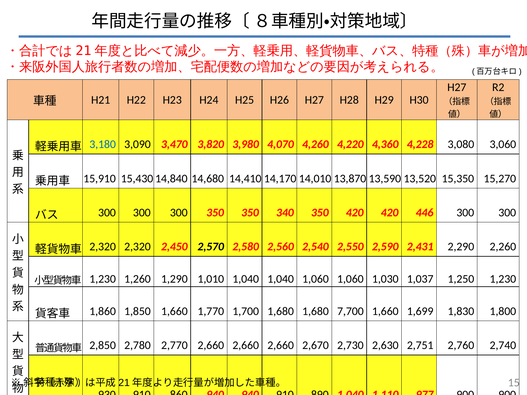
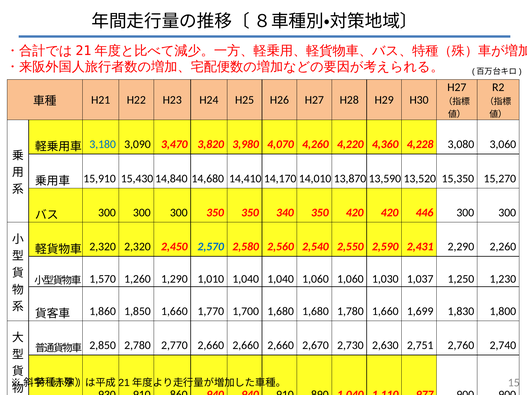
2,570 colour: black -> blue (211, 247)
1,230: 1,230 -> 1,570 (103, 279)
7,700: 7,700 -> 1,780 (350, 311)
